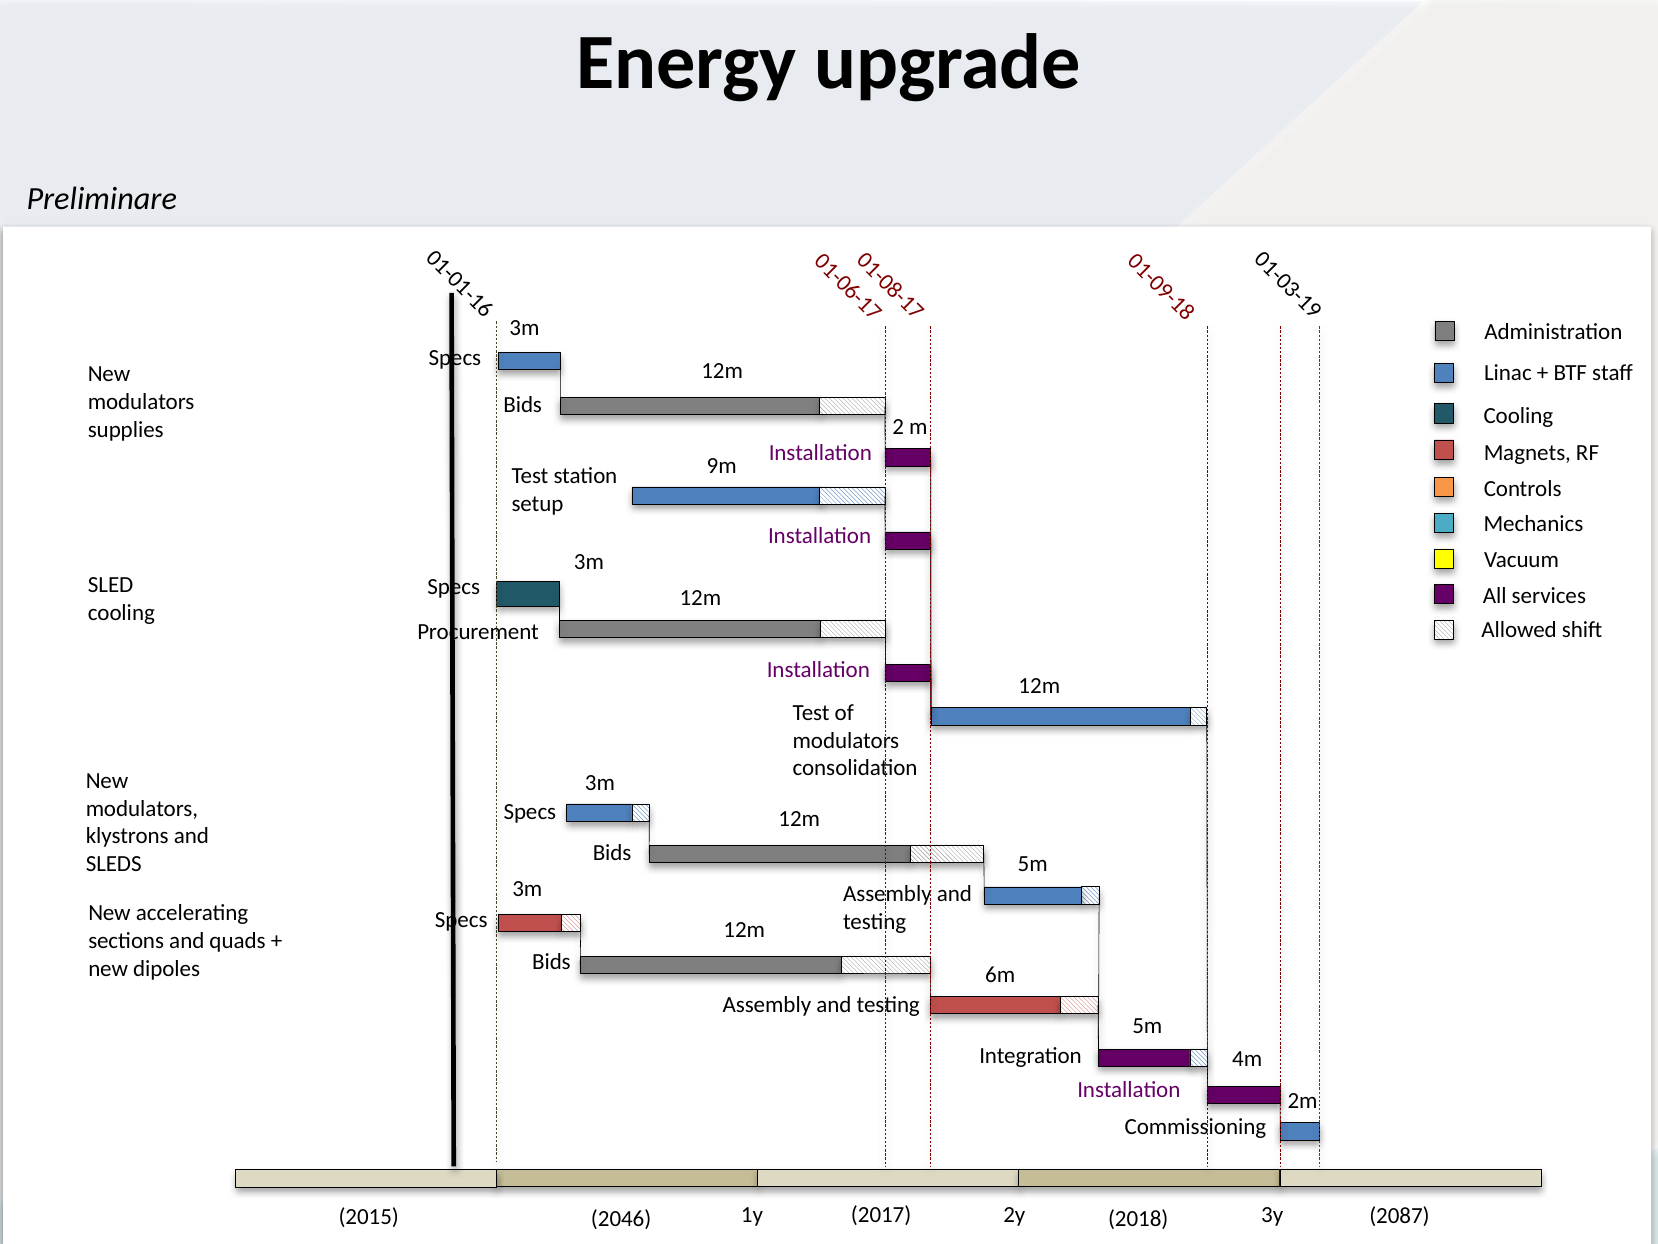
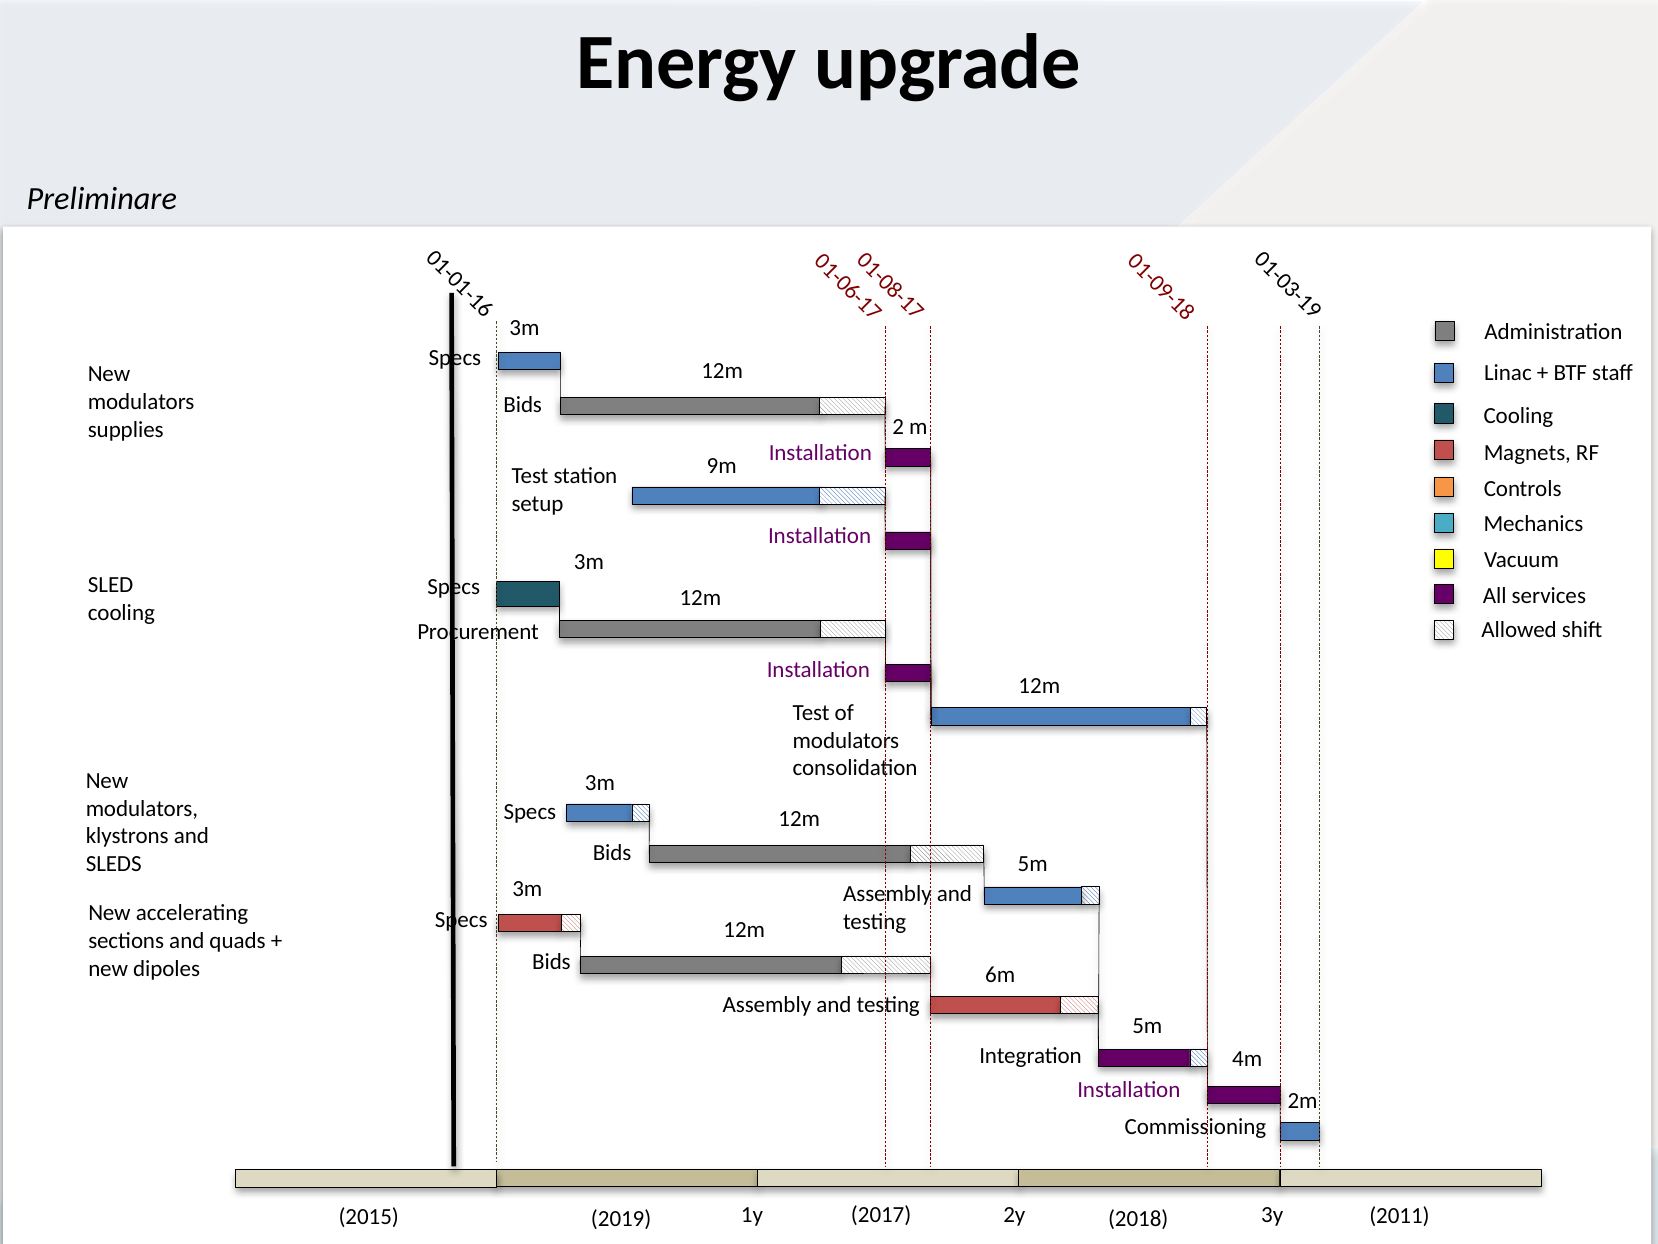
2046: 2046 -> 2019 (621, 1218)
2087: 2087 -> 2011 (1399, 1215)
